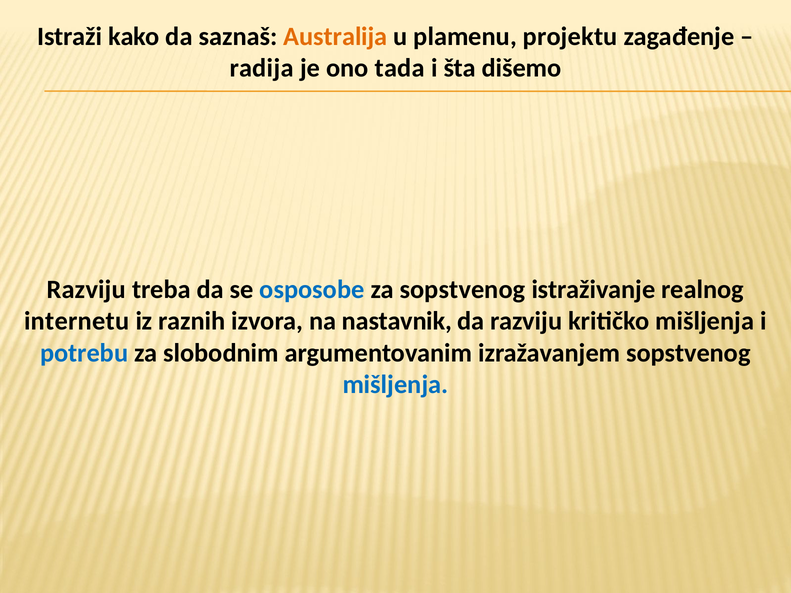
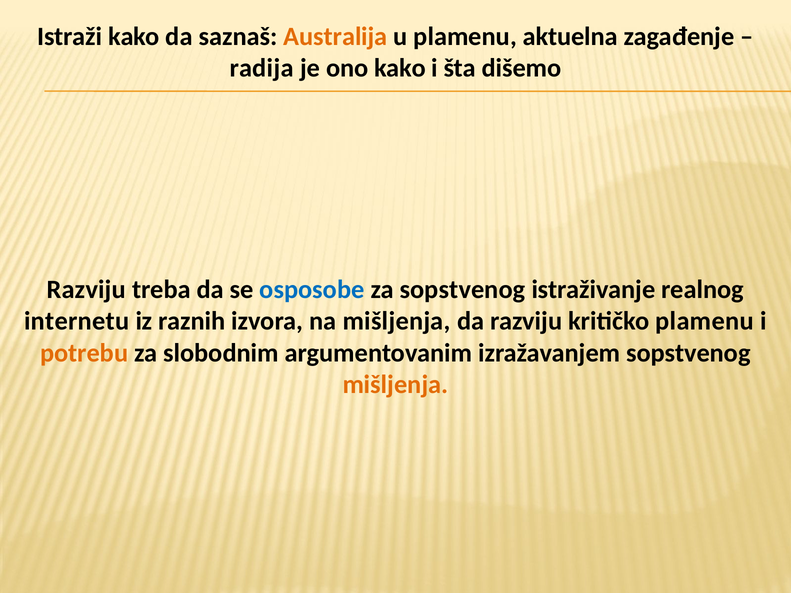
projektu: projektu -> aktuelna (570, 37)
ono tada: tada -> kako (400, 68)
na nastavnik: nastavnik -> mišljenja (397, 321)
kritičko mišljenja: mišljenja -> plamenu (705, 321)
potrebu colour: blue -> orange (84, 353)
mišljenja colour: blue -> orange (395, 385)
